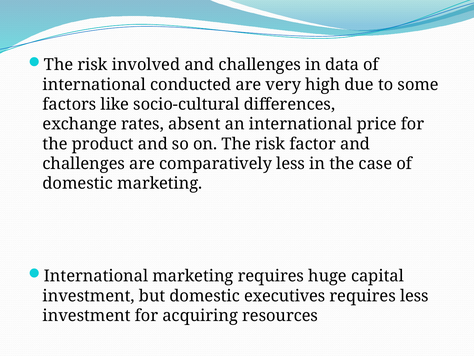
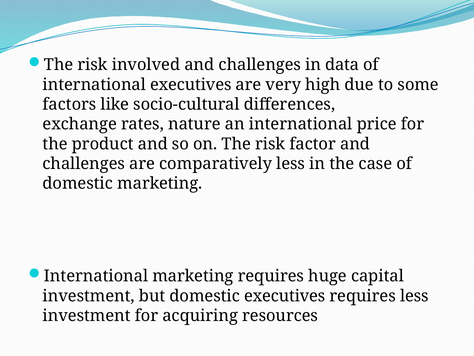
international conducted: conducted -> executives (191, 84)
absent: absent -> nature (194, 124)
